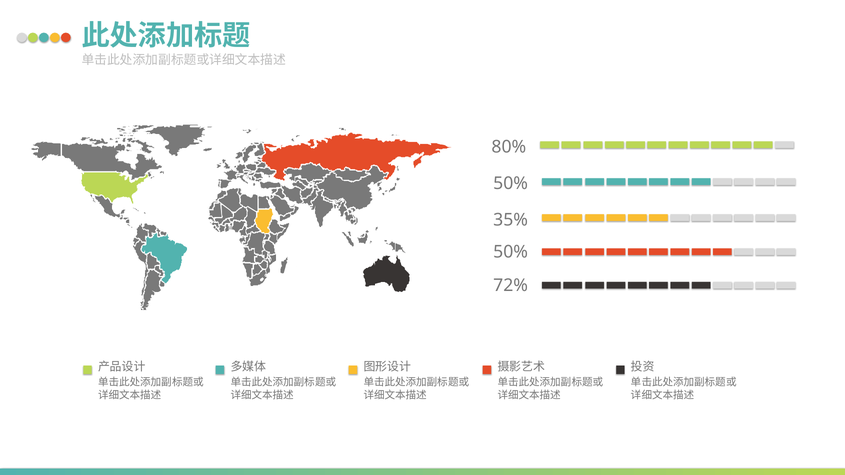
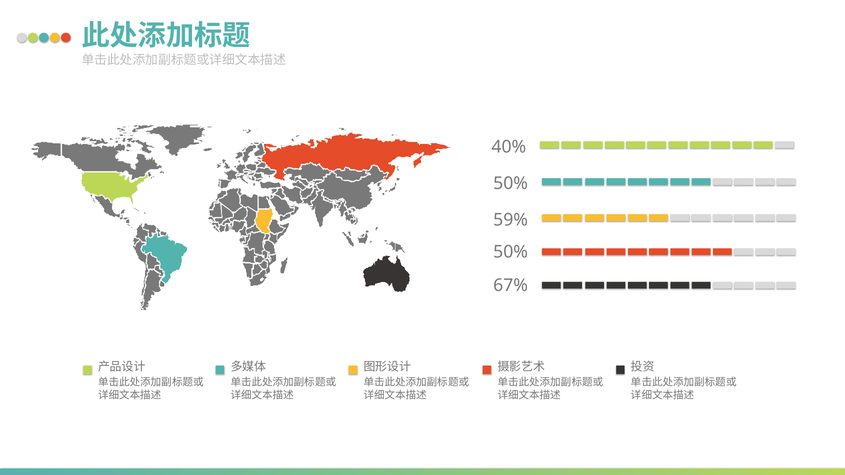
80%: 80% -> 40% (509, 147)
35%: 35% -> 59% (511, 220)
72%: 72% -> 67% (511, 286)
